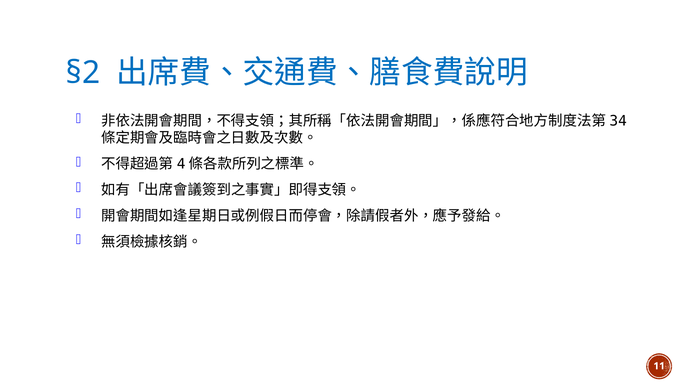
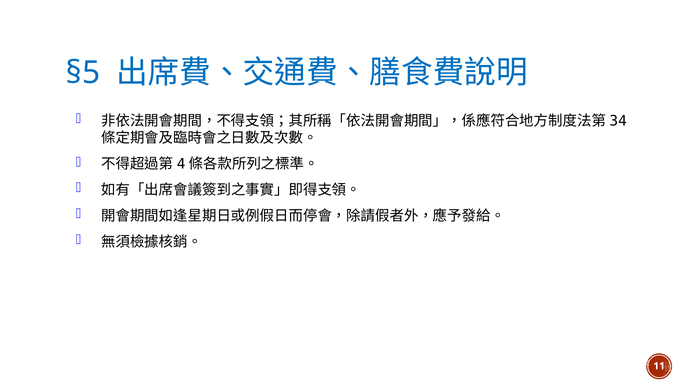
§2: §2 -> §5 (83, 73)
